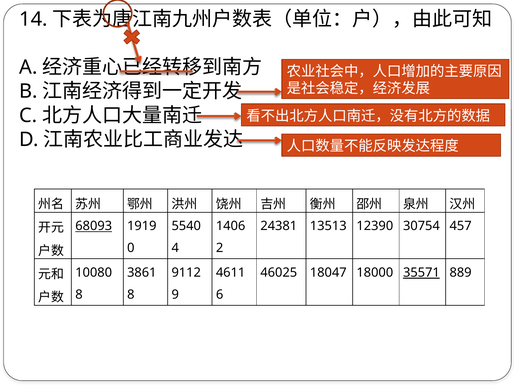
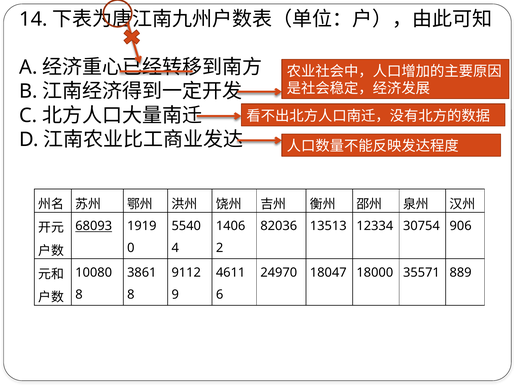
24381: 24381 -> 82036 (279, 226)
12390: 12390 -> 12334 (375, 226)
457: 457 -> 906 (461, 226)
46025: 46025 -> 24970 (279, 273)
35571 underline: present -> none (421, 273)
